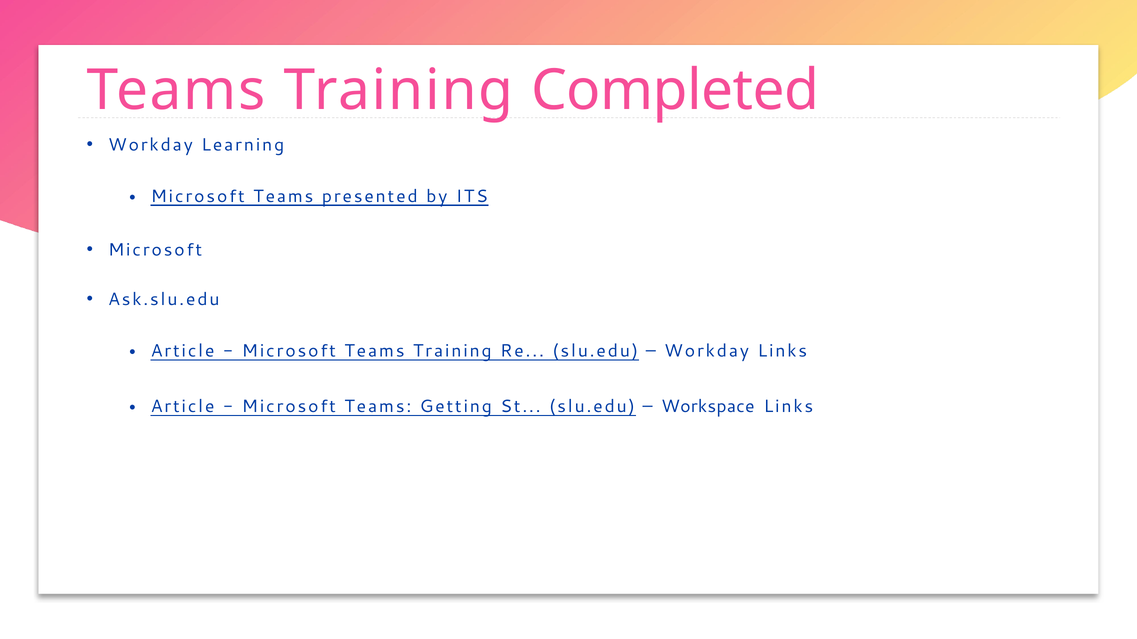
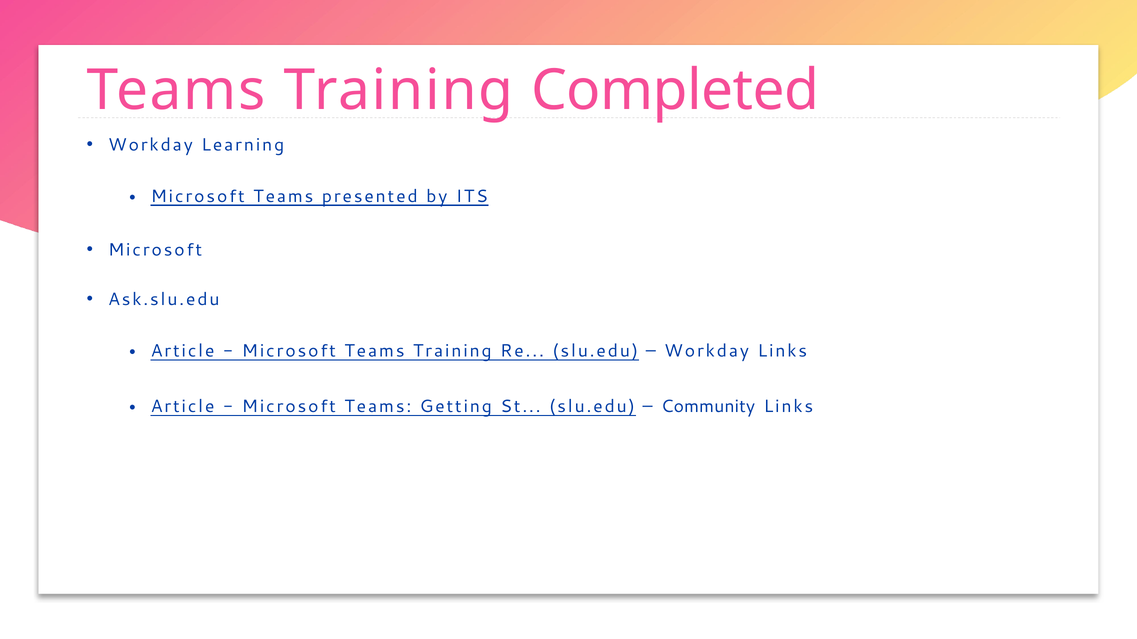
Workspace: Workspace -> Community (708, 407)
